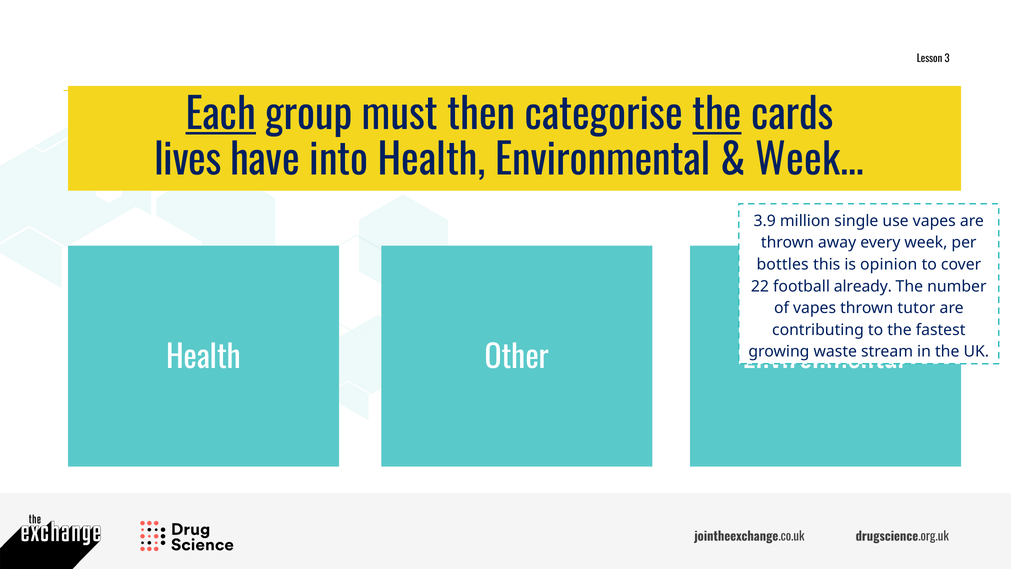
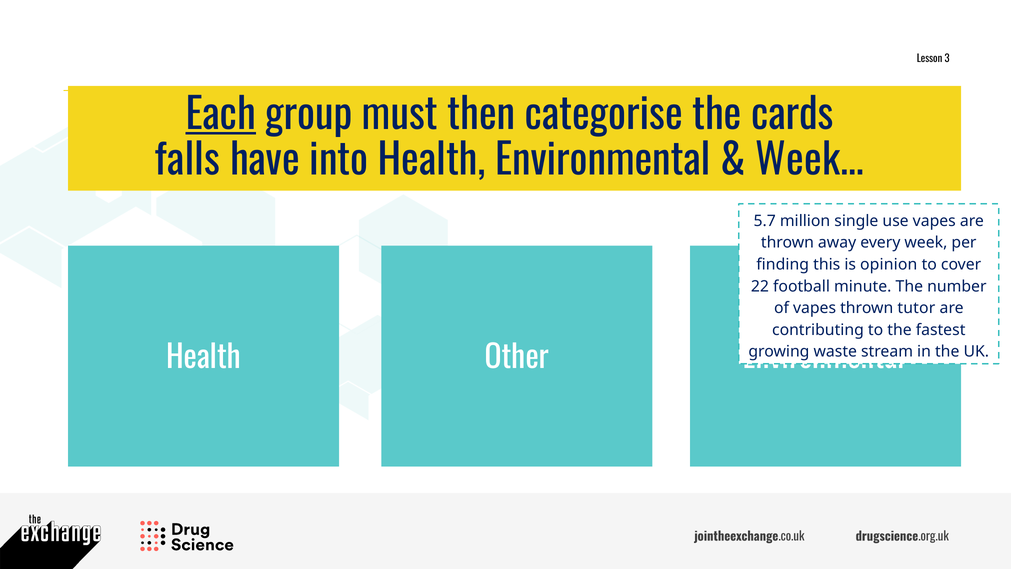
the underline: present -> none (717, 115)
lives: lives -> falls (187, 161)
3.9: 3.9 -> 5.7 (765, 221)
bottles: bottles -> finding (783, 264)
already: already -> minute (863, 286)
